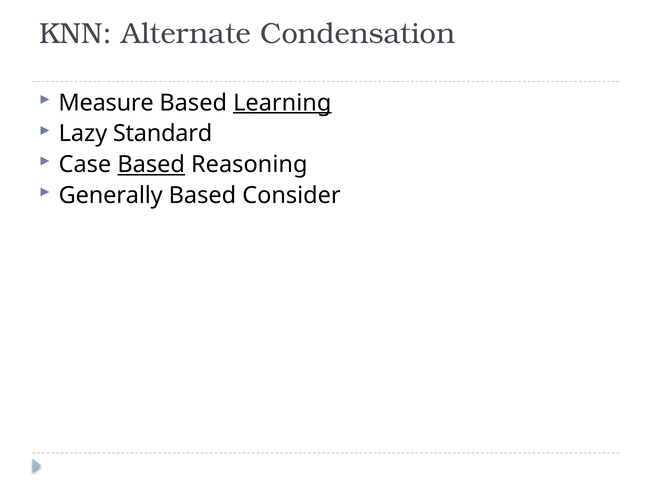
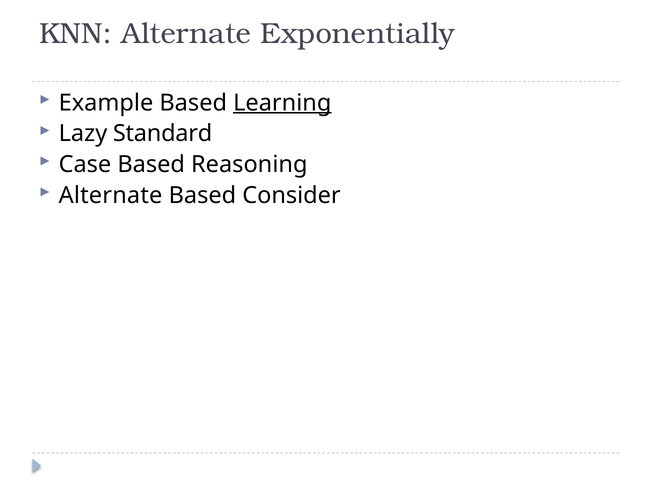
Condensation: Condensation -> Exponentially (358, 34)
Measure: Measure -> Example (106, 103)
Based underline: present -> none (151, 164)
Generally: Generally -> Alternate (111, 195)
